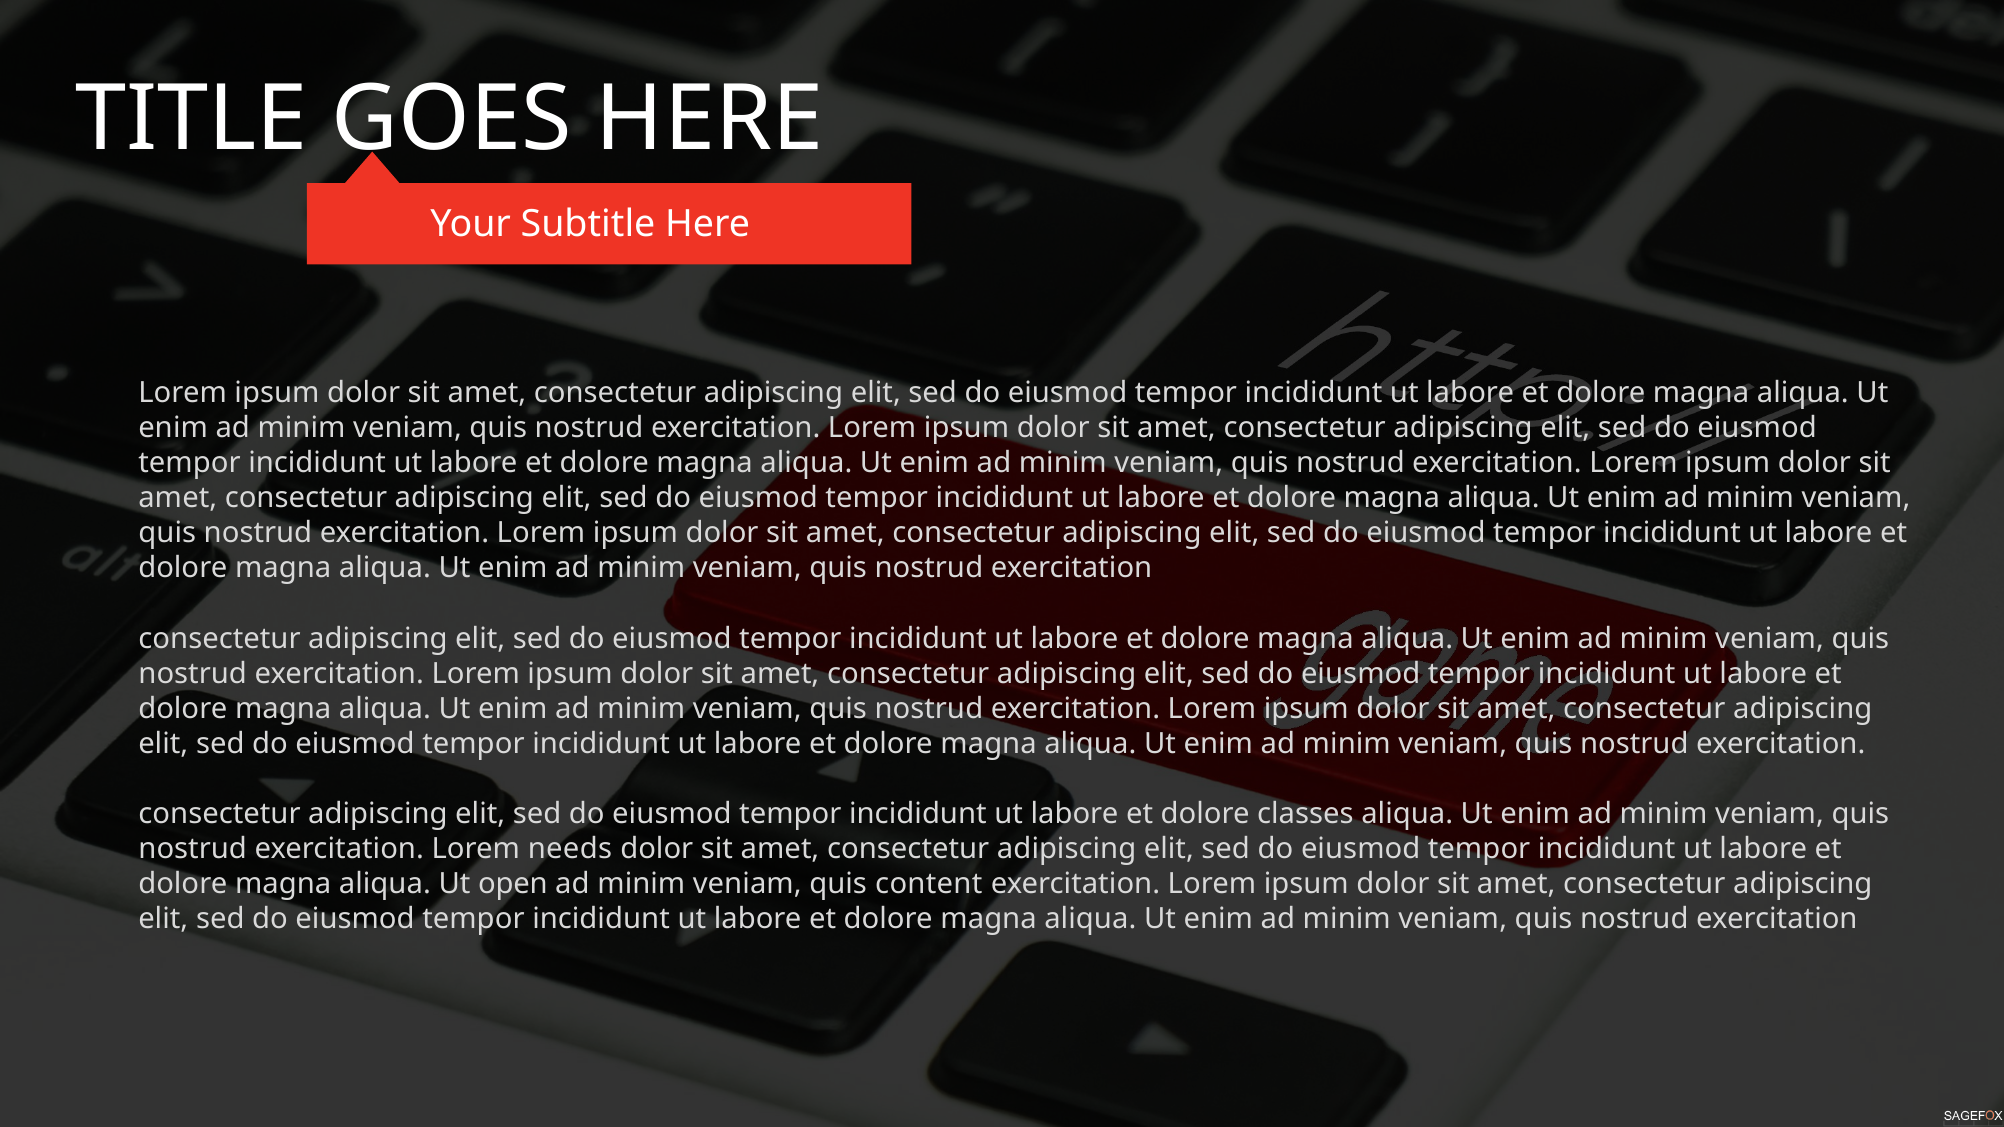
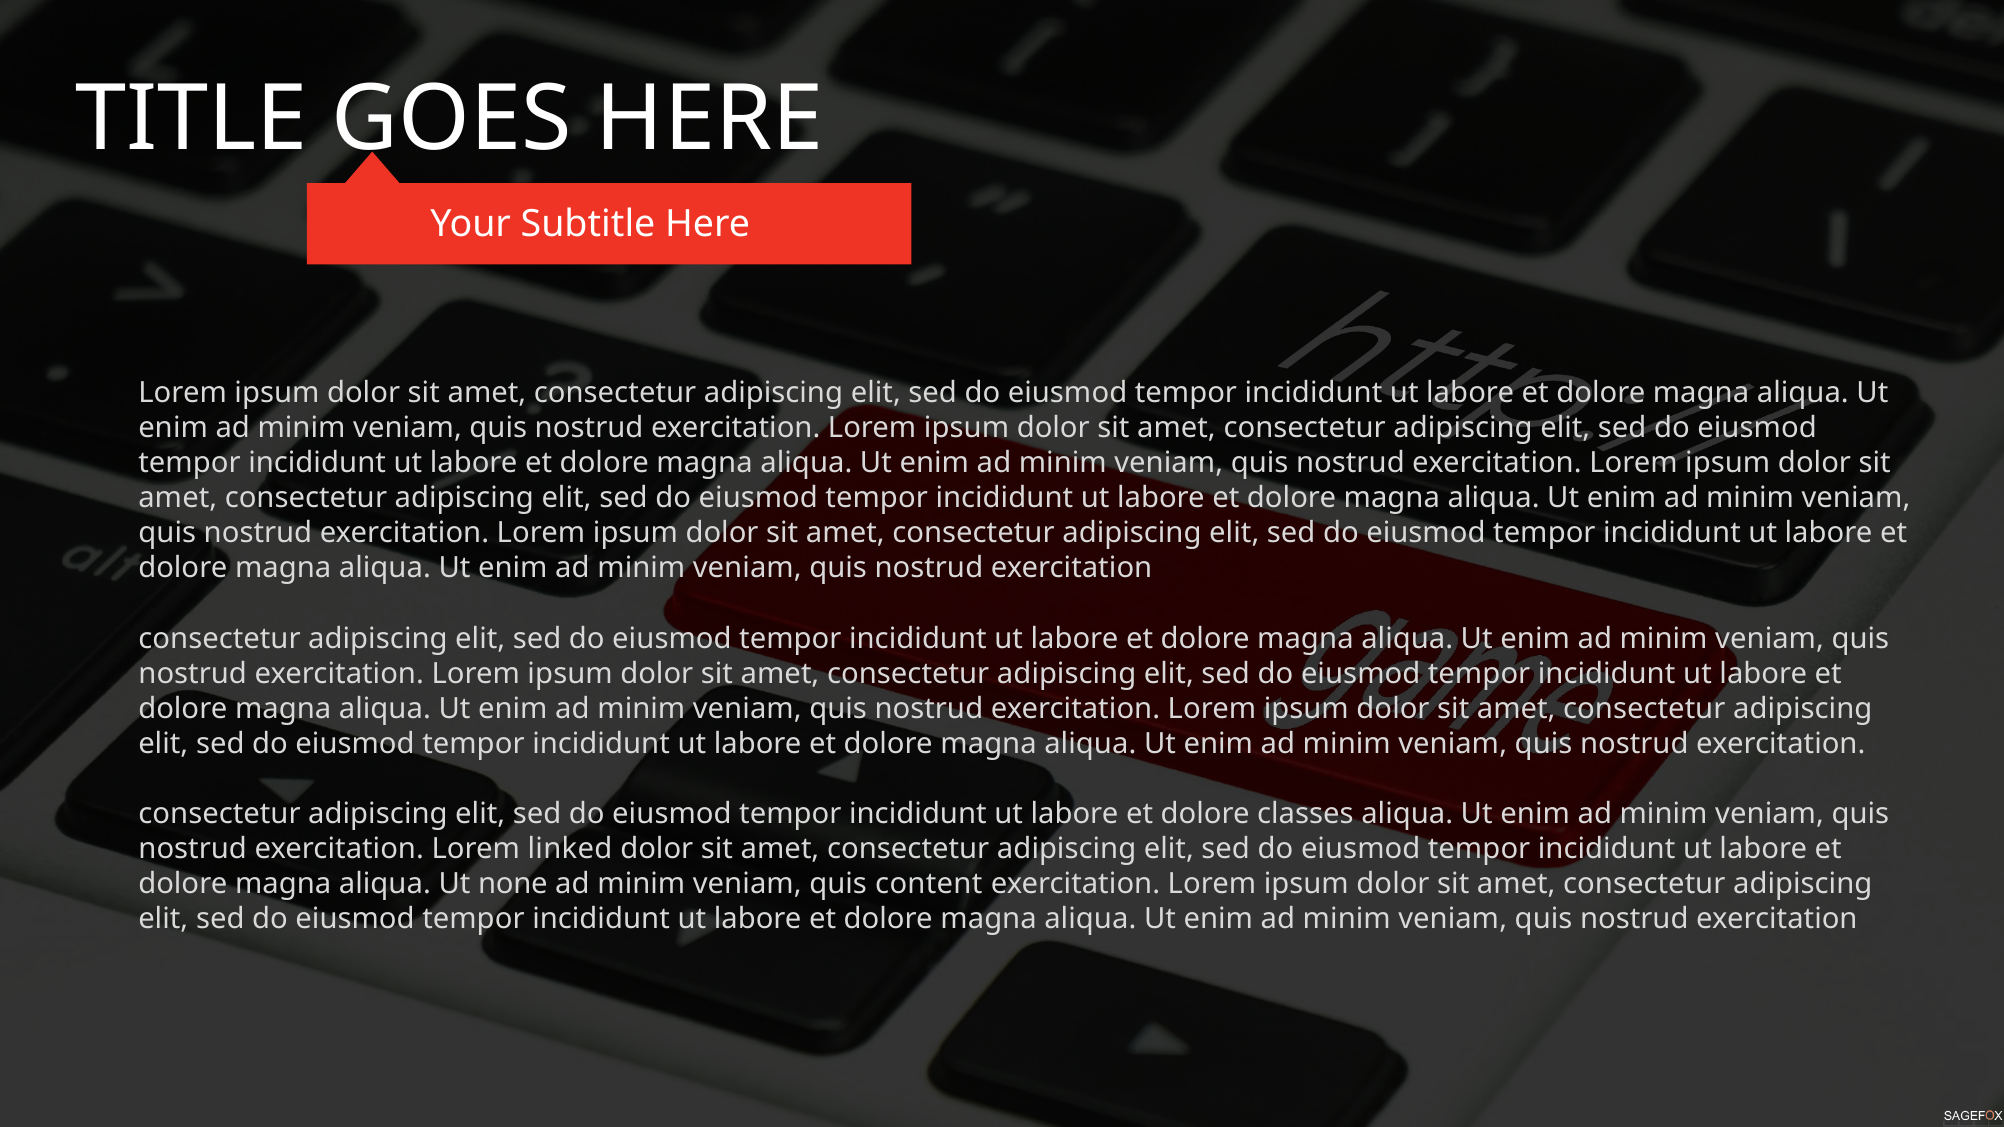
needs: needs -> linked (570, 849)
open: open -> none (513, 884)
